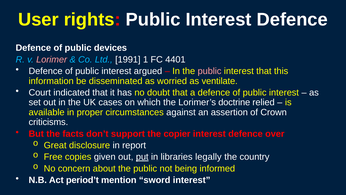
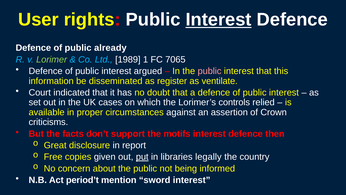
Interest underline: none -> present (219, 20)
devices: devices -> already (110, 48)
Lorimer colour: pink -> light green (52, 59)
1991: 1991 -> 1989 (128, 59)
4401: 4401 -> 7065 (175, 59)
worried: worried -> register (172, 81)
doctrine: doctrine -> controls (234, 102)
copier: copier -> motifs (177, 134)
over: over -> then (275, 134)
